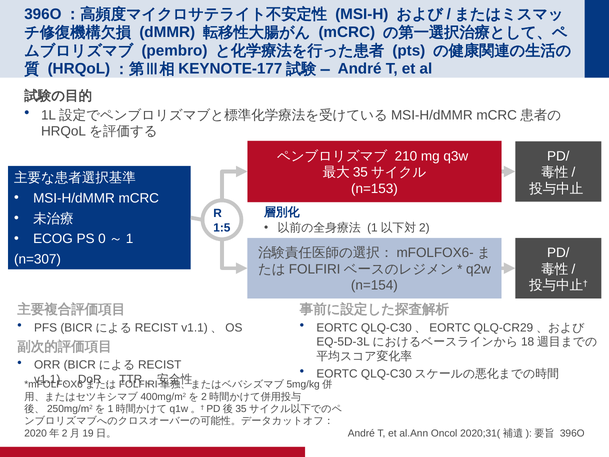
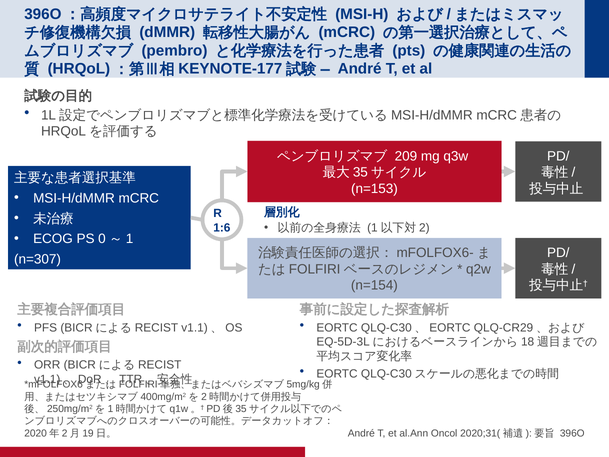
210: 210 -> 209 (406, 156)
1:5: 1:5 -> 1:6 (222, 228)
